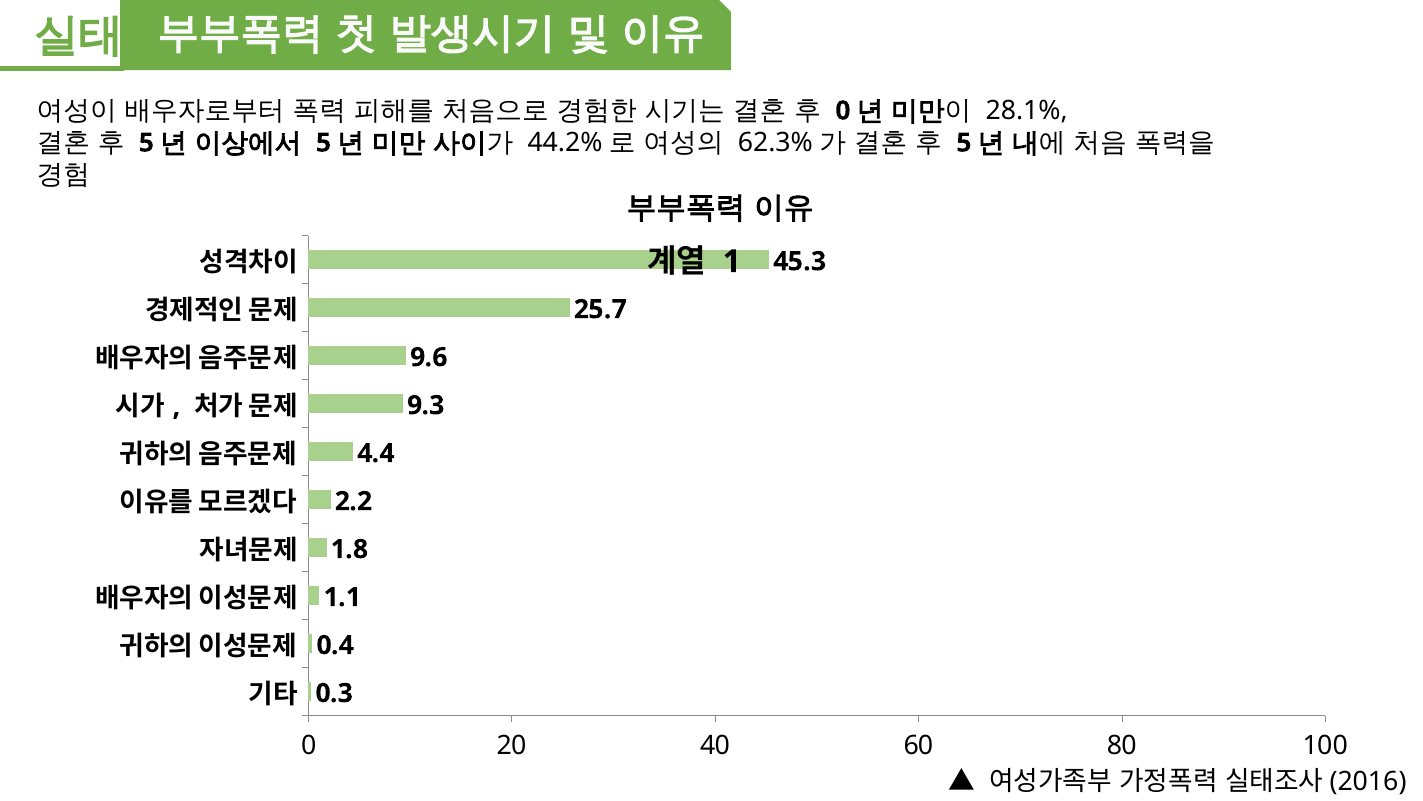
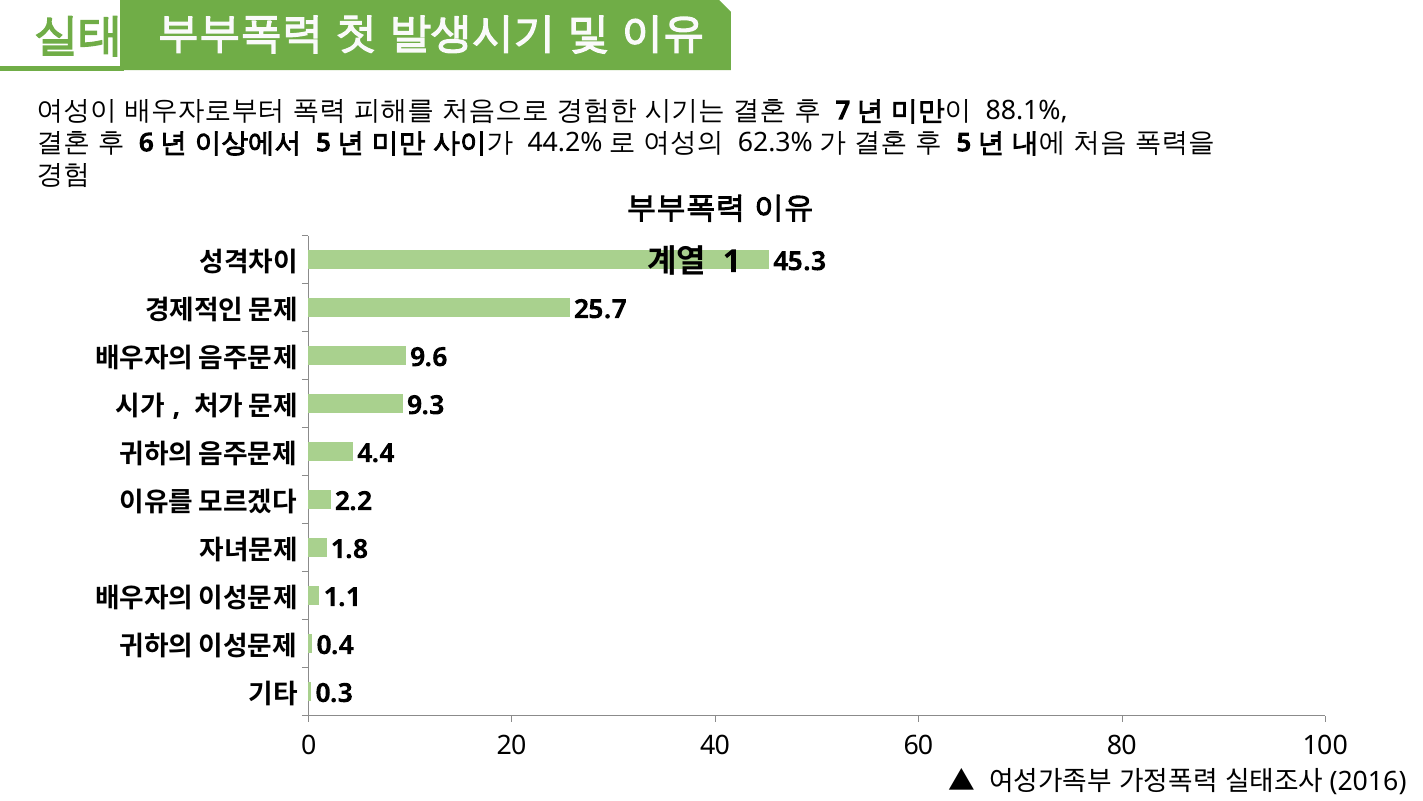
0: 0 -> 7 (843, 111)
28.1%: 28.1% -> 88.1% (1027, 111)
5: 5 -> 6 (146, 143)
